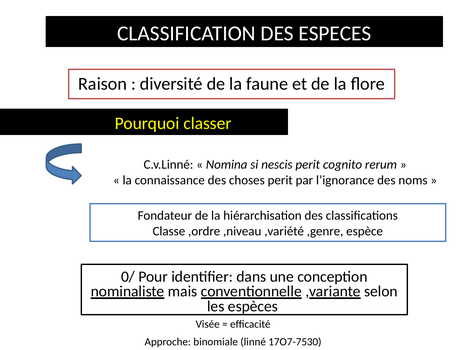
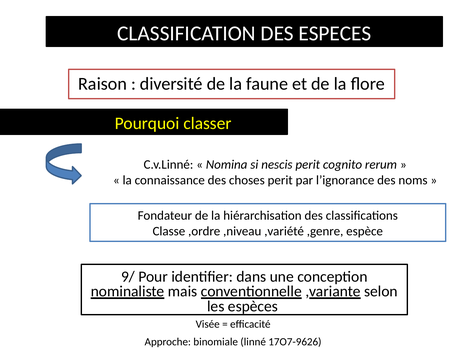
0/: 0/ -> 9/ (128, 276)
17O7-7530: 17O7-7530 -> 17O7-9626 (295, 341)
